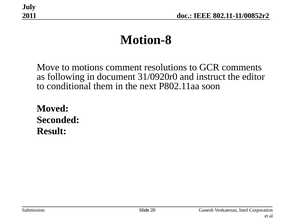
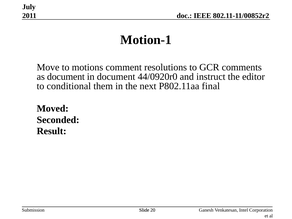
Motion-8: Motion-8 -> Motion-1 (146, 40)
as following: following -> document (66, 77)
31/0920r0: 31/0920r0 -> 44/0920r0 (158, 77)
soon: soon -> final (211, 86)
